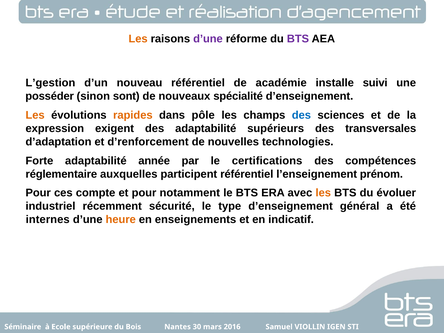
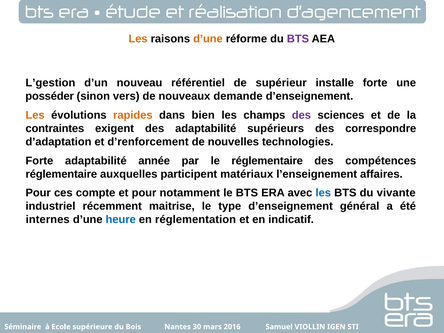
d’une colour: purple -> orange (208, 39)
académie: académie -> supérieur (281, 83)
installe suivi: suivi -> forte (375, 83)
sont: sont -> vers (126, 96)
spécialité: spécialité -> demande (238, 96)
pôle: pôle -> bien (203, 115)
des colour: blue -> purple (301, 115)
expression: expression -> contraintes (55, 129)
transversales: transversales -> correspondre (381, 129)
le certifications: certifications -> réglementaire (267, 161)
participent référentiel: référentiel -> matériaux (247, 174)
prénom: prénom -> affaires (381, 174)
les colour: orange -> blue (323, 193)
évoluer: évoluer -> vivante (396, 193)
sécurité: sécurité -> maitrise (172, 206)
heure colour: orange -> blue (121, 220)
enseignements: enseignements -> réglementation (196, 220)
